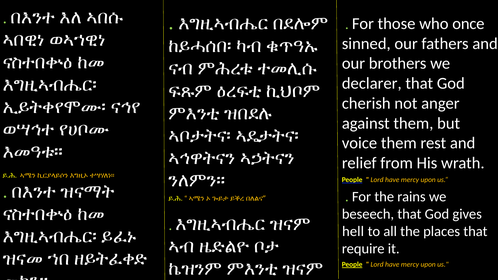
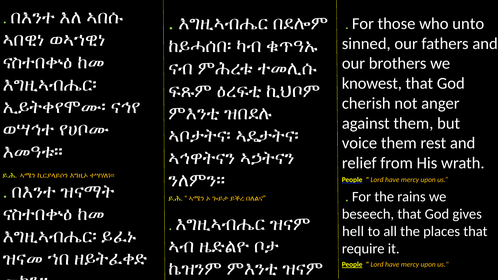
once: once -> unto (468, 24)
declarer: declarer -> knowest (372, 83)
